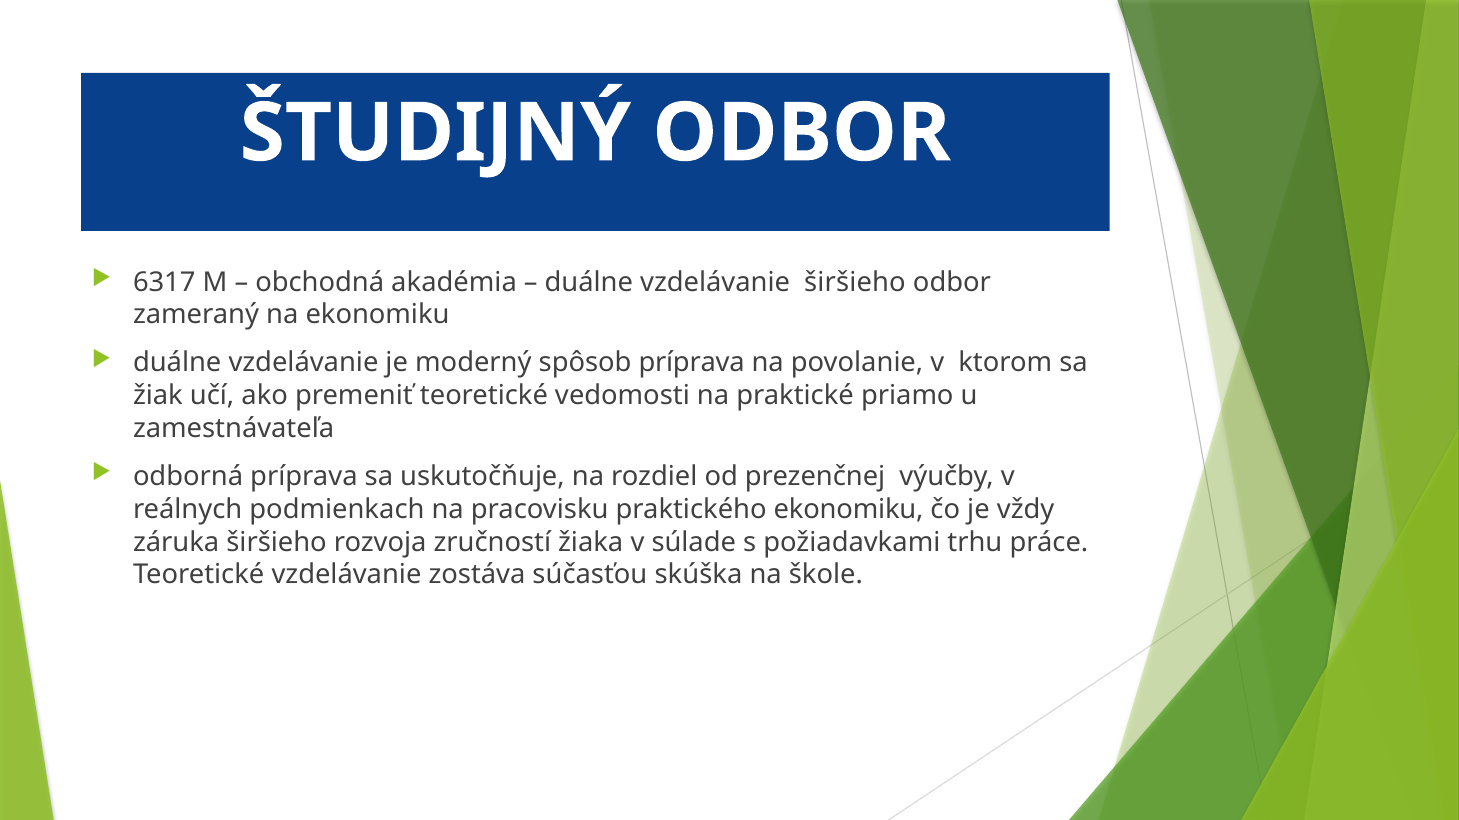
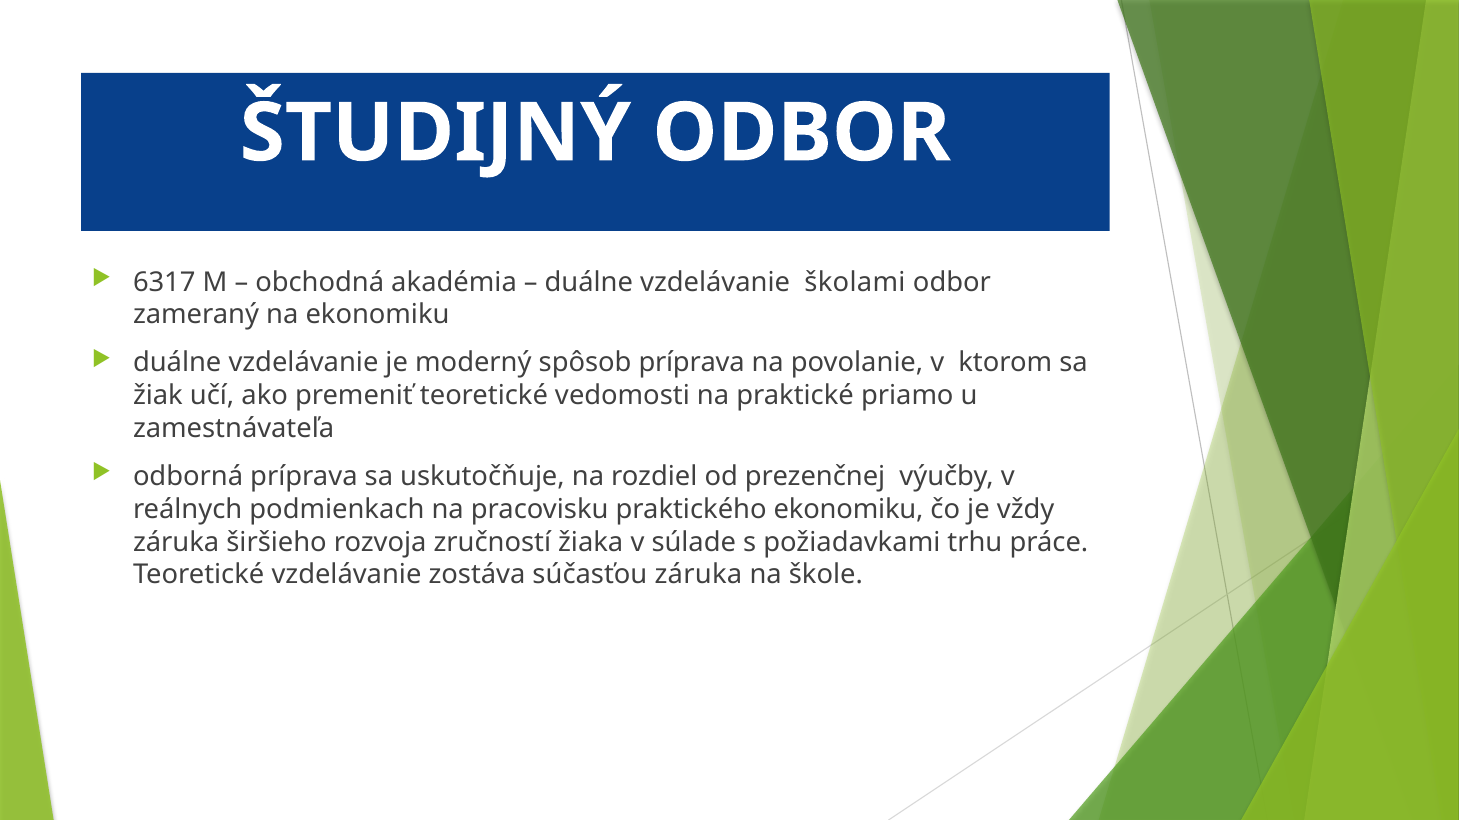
vzdelávanie širšieho: širšieho -> školami (855, 282)
súčasťou skúška: skúška -> záruka (698, 575)
